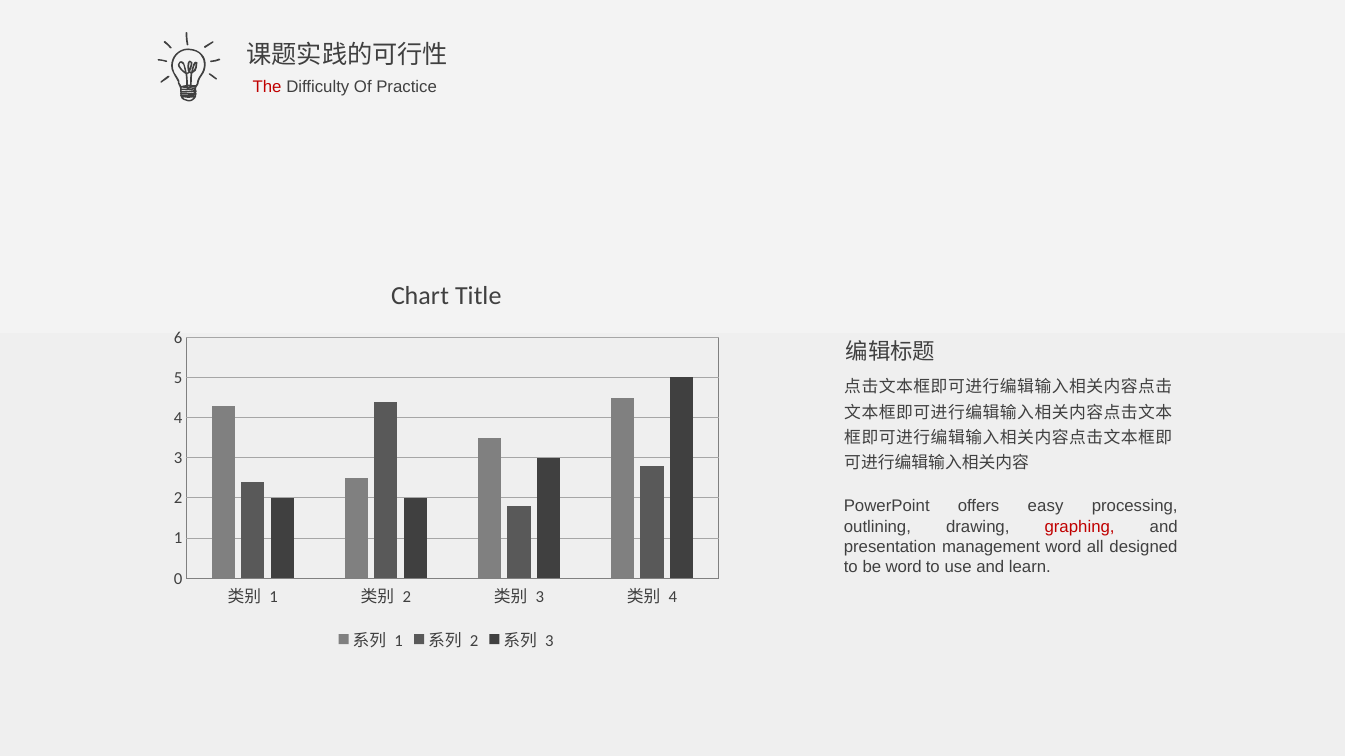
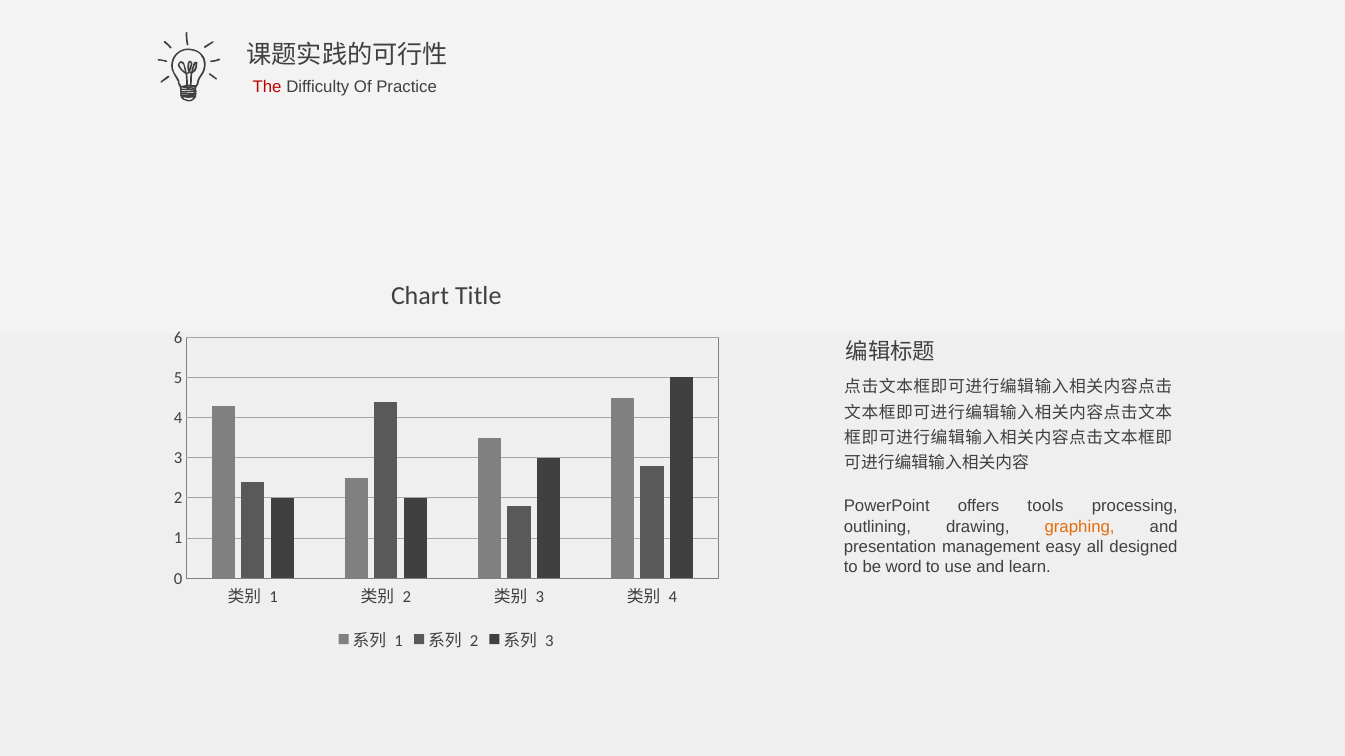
easy: easy -> tools (1046, 507)
graphing colour: red -> orange (1080, 527)
management word: word -> easy (1063, 547)
